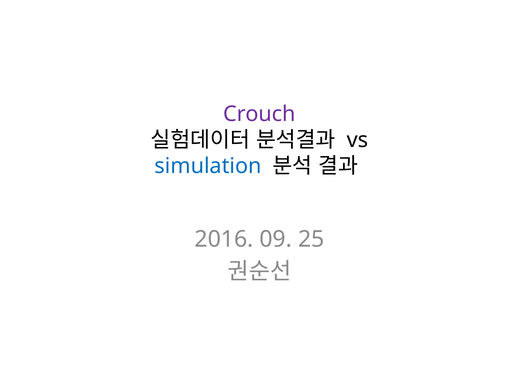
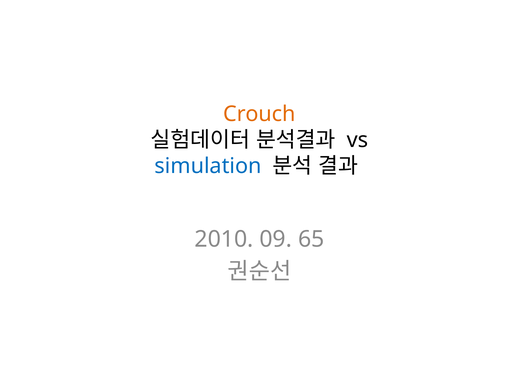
Crouch colour: purple -> orange (259, 114)
2016: 2016 -> 2010 (224, 239)
25: 25 -> 65 (311, 239)
